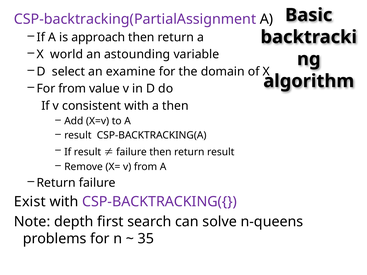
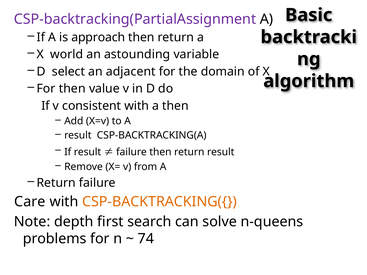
examine: examine -> adjacent (131, 72)
For from: from -> then (72, 89)
Exist: Exist -> Care (30, 202)
CSP-BACKTRACKING({ colour: purple -> orange (160, 202)
35: 35 -> 74 (146, 239)
